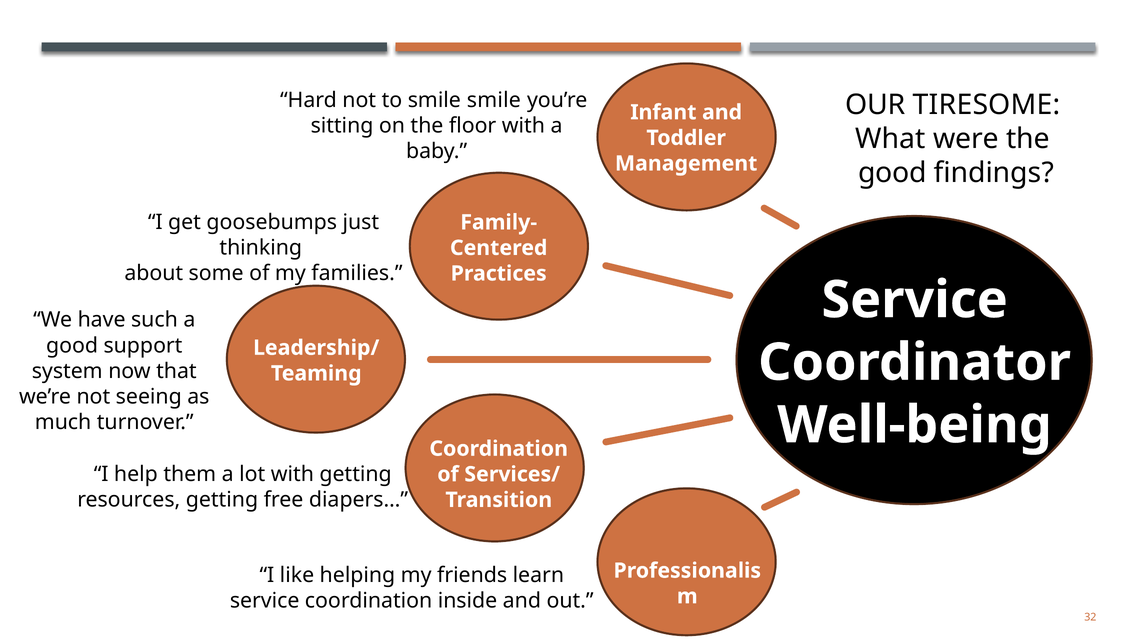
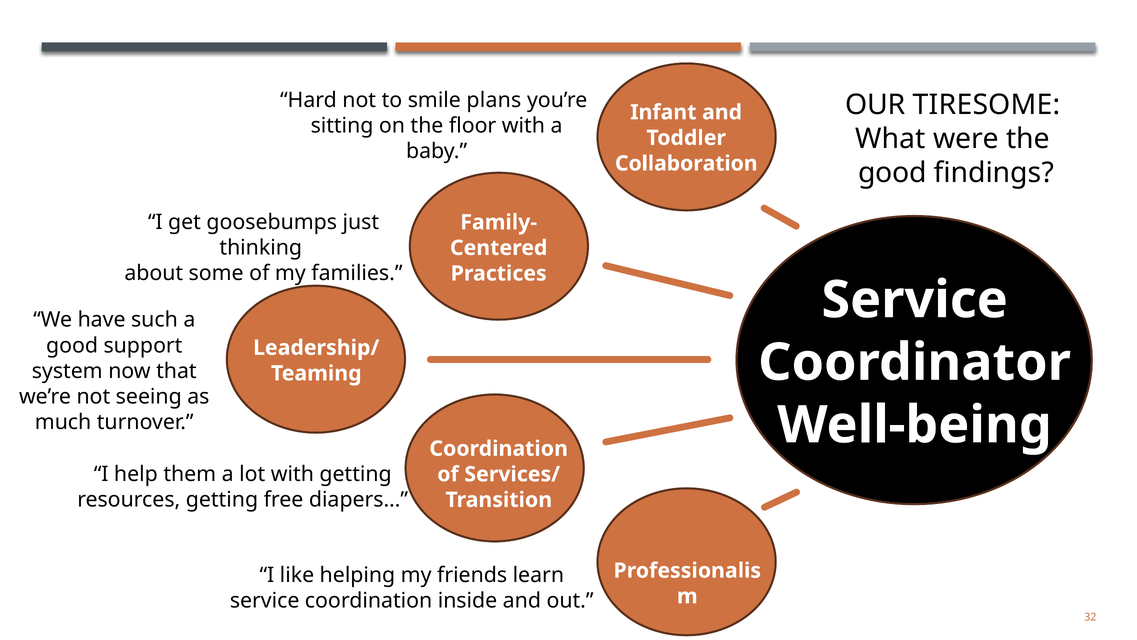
smile smile: smile -> plans (494, 100)
Management: Management -> Collaboration (686, 163)
